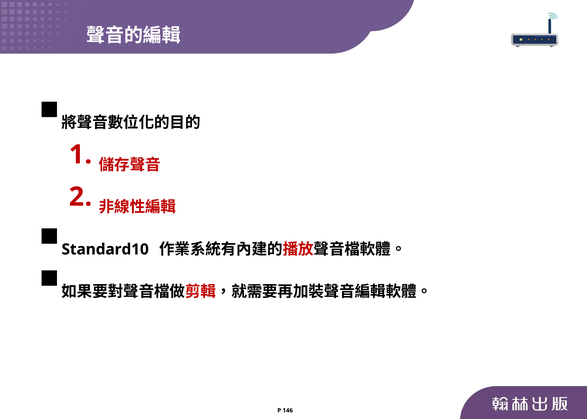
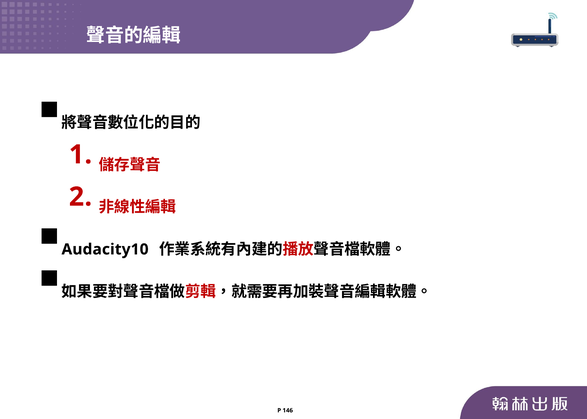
Standard10: Standard10 -> Audacity10 (105, 250)
